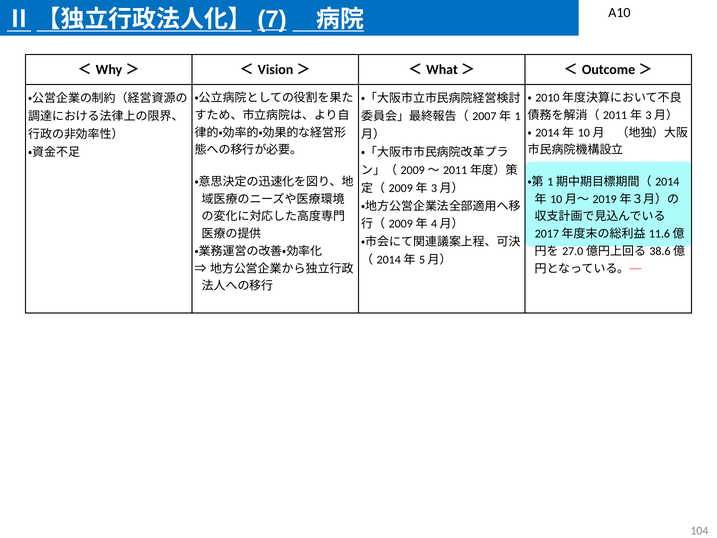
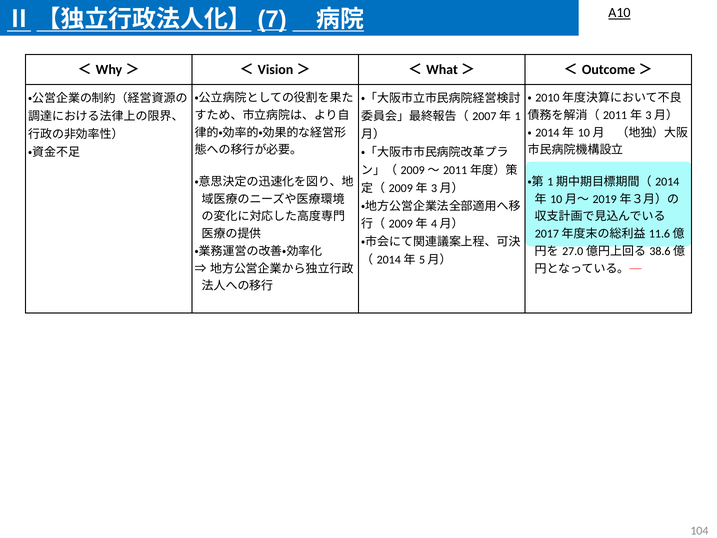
A10 underline: none -> present (619, 13)
